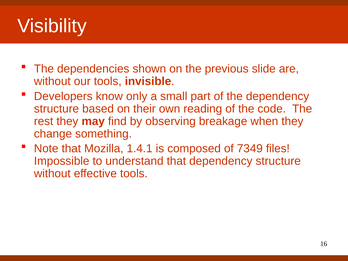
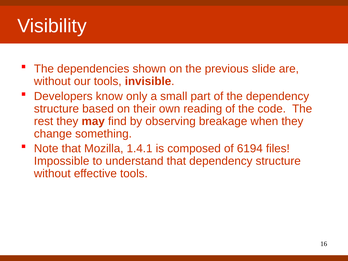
7349: 7349 -> 6194 (250, 149)
